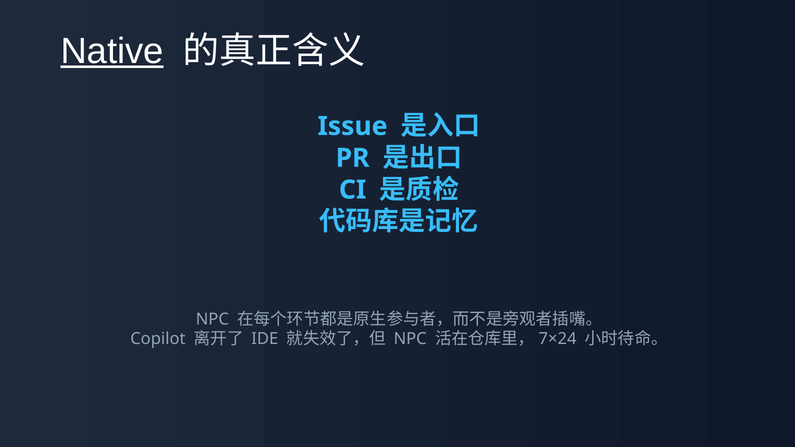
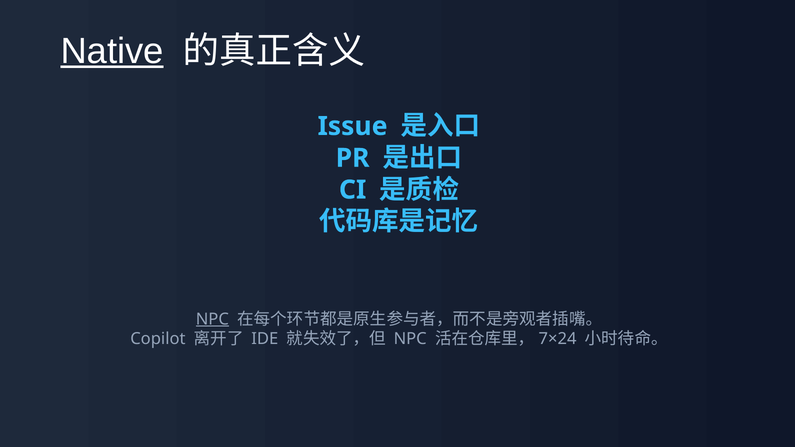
NPC underline: none -> present (212, 319)
